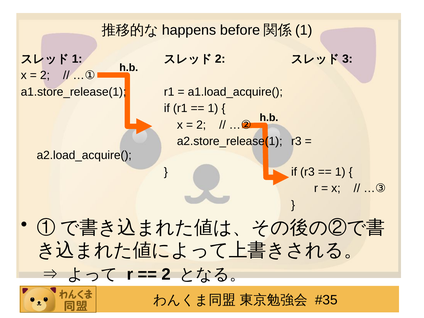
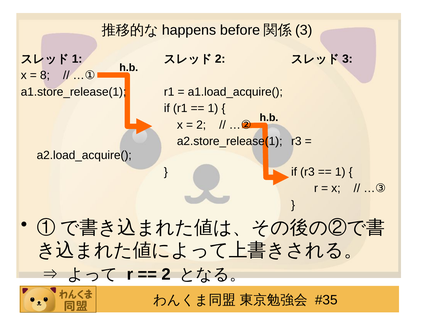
1: 1 -> 3 (304, 30)
2: 2 -> 8 (45, 75)
